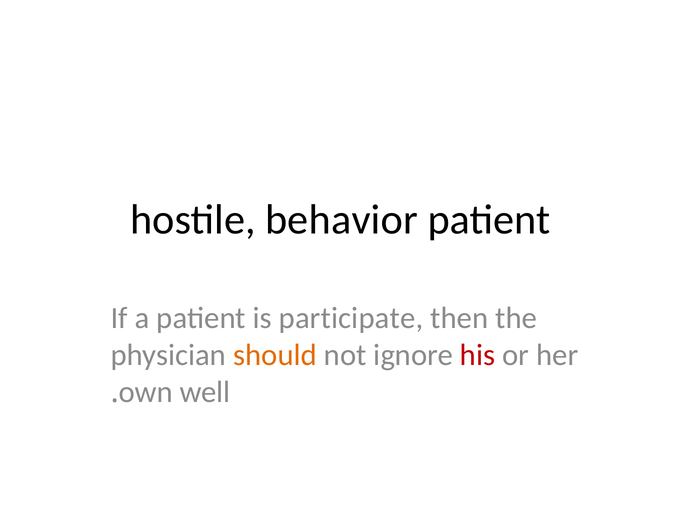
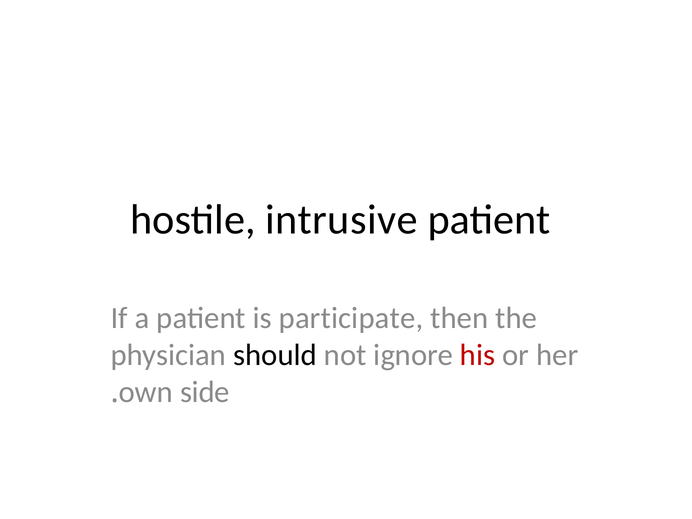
behavior: behavior -> intrusive (341, 220)
should colour: orange -> black (275, 355)
well: well -> side (205, 392)
